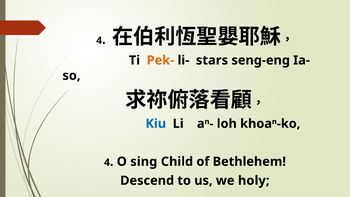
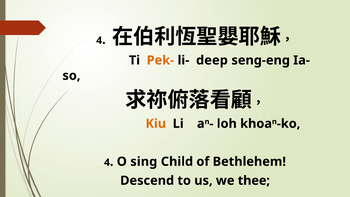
stars: stars -> deep (212, 60)
Kiu colour: blue -> orange (156, 124)
holy: holy -> thee (254, 180)
